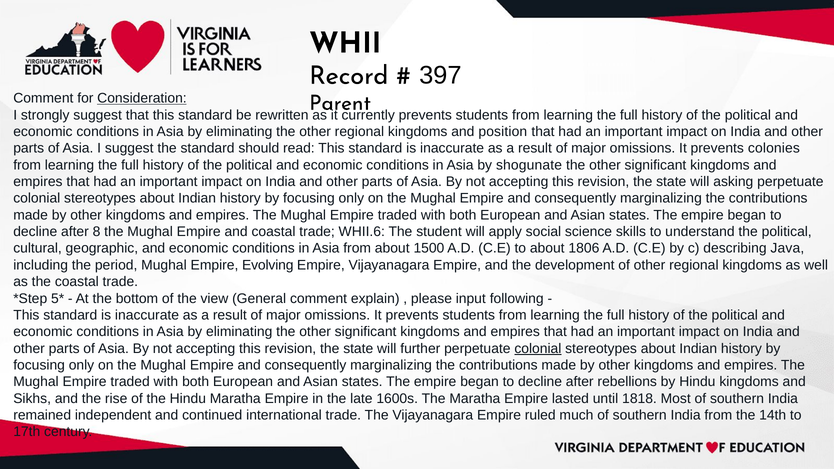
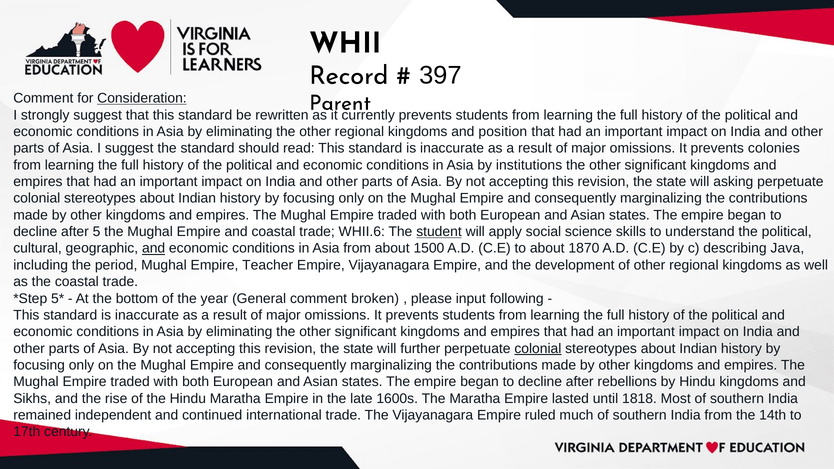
shogunate: shogunate -> institutions (529, 165)
8: 8 -> 5 (96, 232)
student underline: none -> present (439, 232)
and underline: none -> present (154, 248)
1806: 1806 -> 1870 (584, 248)
Evolving: Evolving -> Teacher (268, 265)
view: view -> year (214, 299)
explain: explain -> broken (375, 299)
